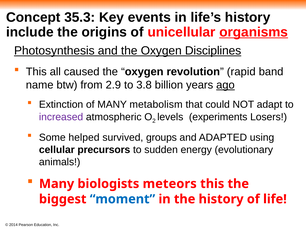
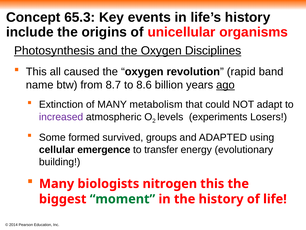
35.3: 35.3 -> 65.3 (80, 17)
organisms underline: present -> none (254, 32)
2.9: 2.9 -> 8.7 (113, 85)
3.8: 3.8 -> 8.6 (144, 85)
helped: helped -> formed (84, 137)
precursors: precursors -> emergence (104, 149)
sudden: sudden -> transfer (161, 149)
animals: animals -> building (60, 162)
meteors: meteors -> nitrogen (170, 183)
moment colour: blue -> green (122, 199)
